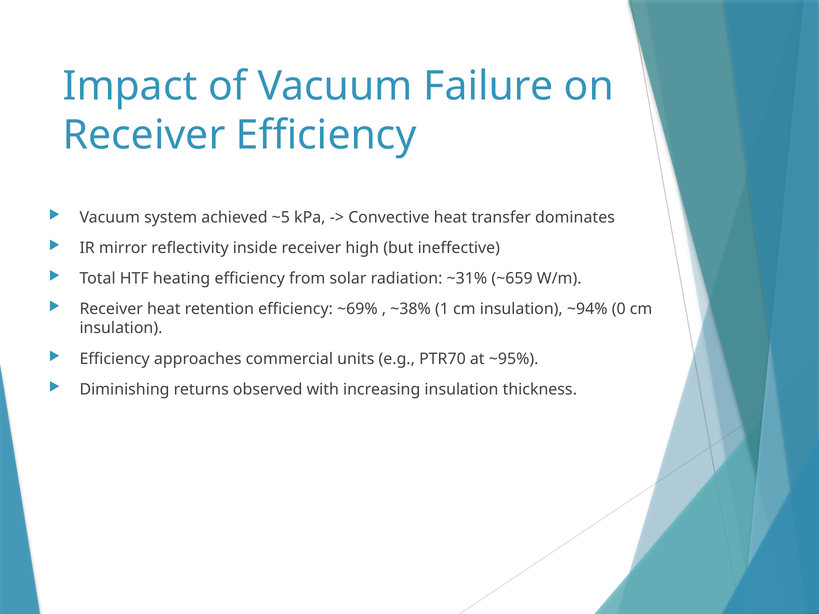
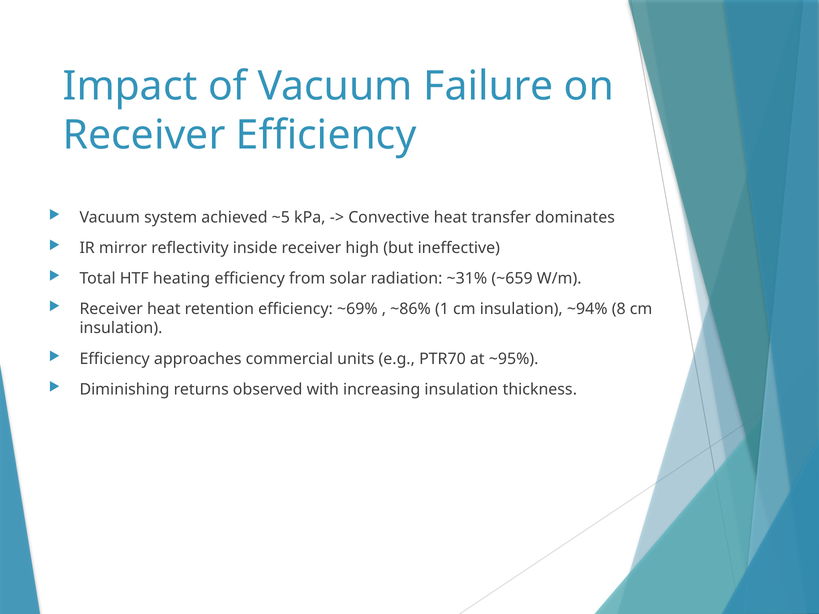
~38%: ~38% -> ~86% (411, 309)
0: 0 -> 8 (619, 309)
